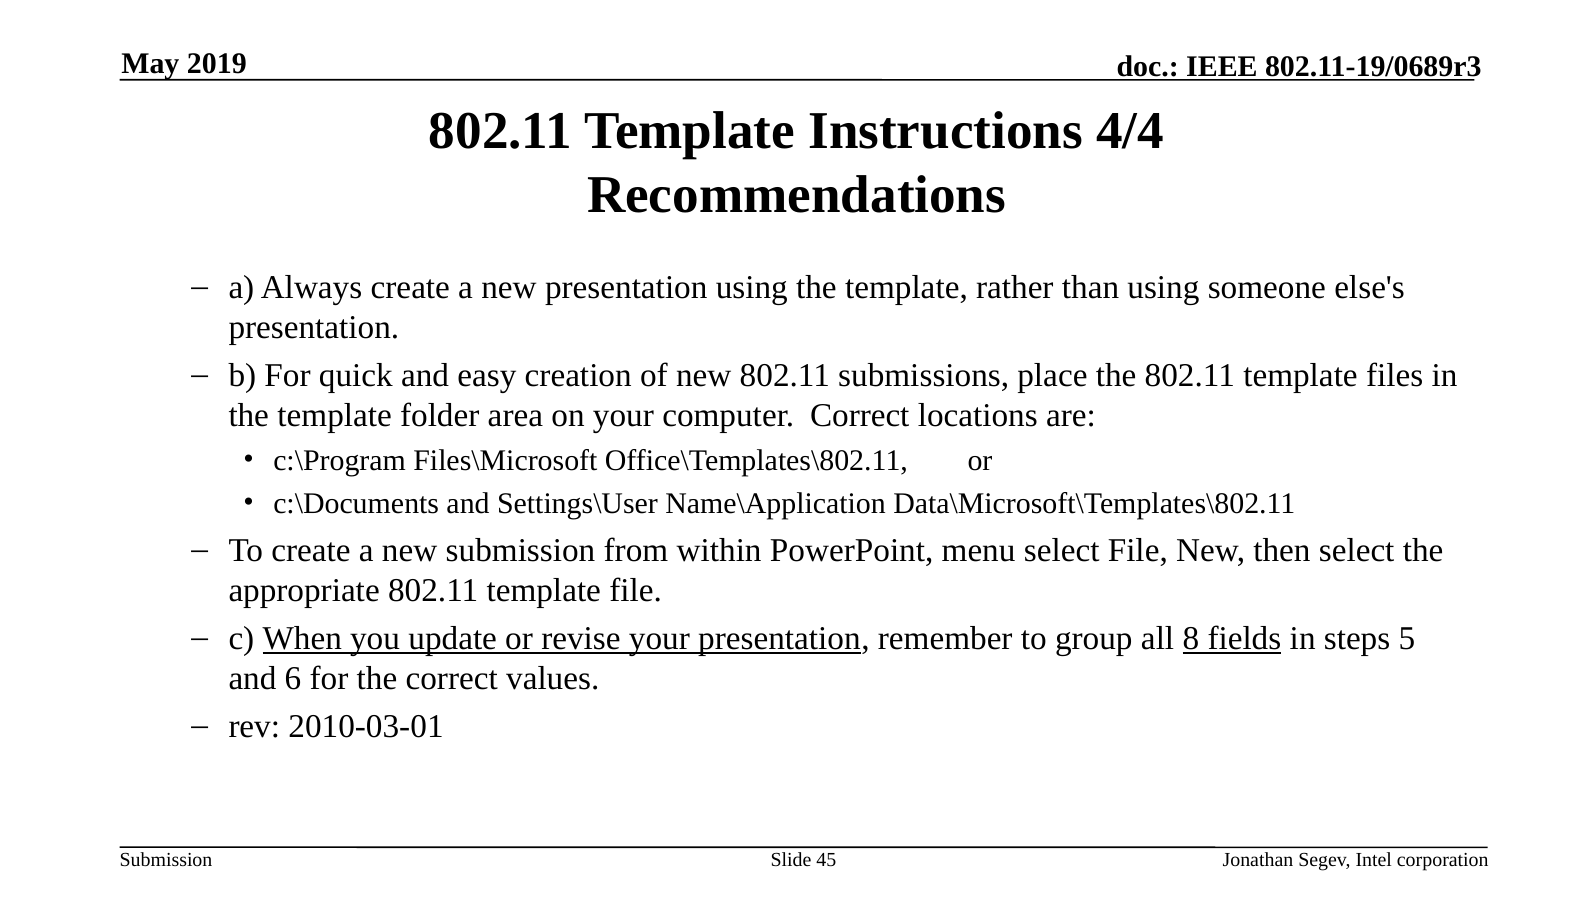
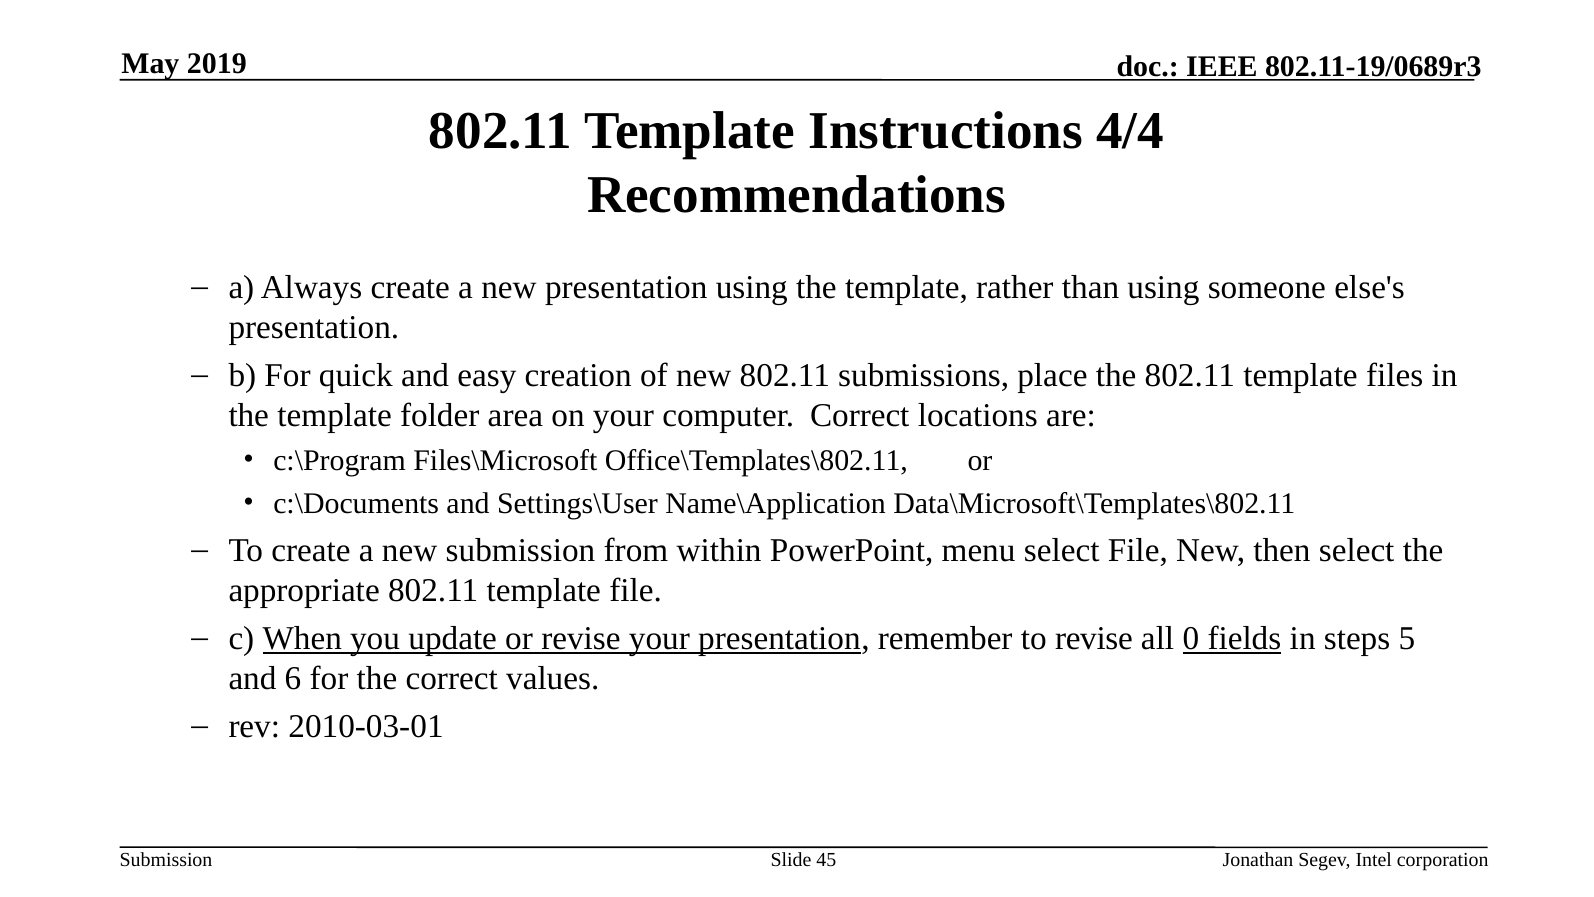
to group: group -> revise (1094, 638)
8: 8 -> 0 (1191, 638)
